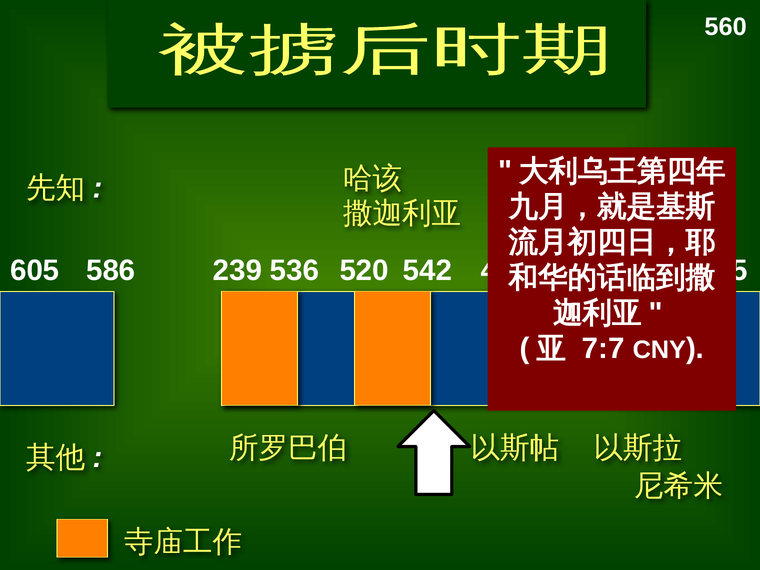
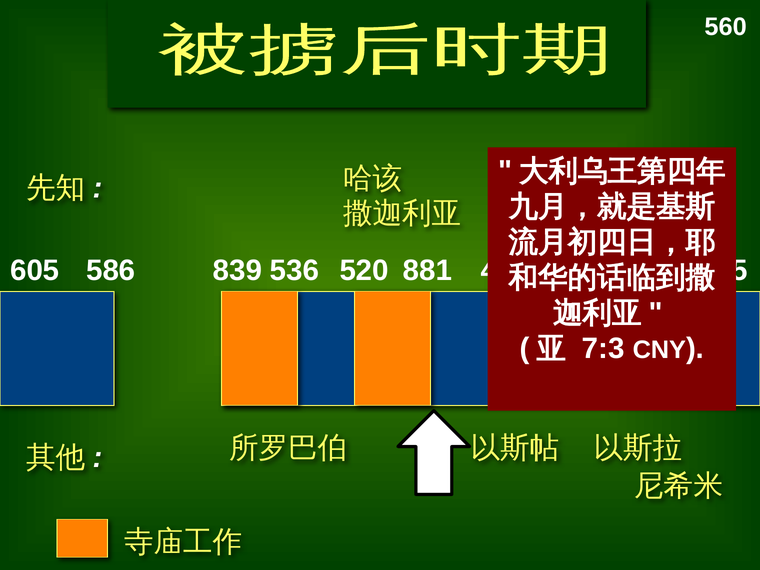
239: 239 -> 839 (238, 271)
542: 542 -> 881 (427, 271)
7:7: 7:7 -> 7:3 (603, 348)
